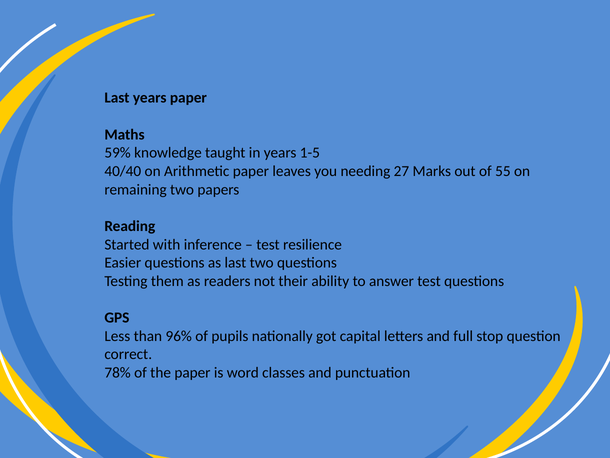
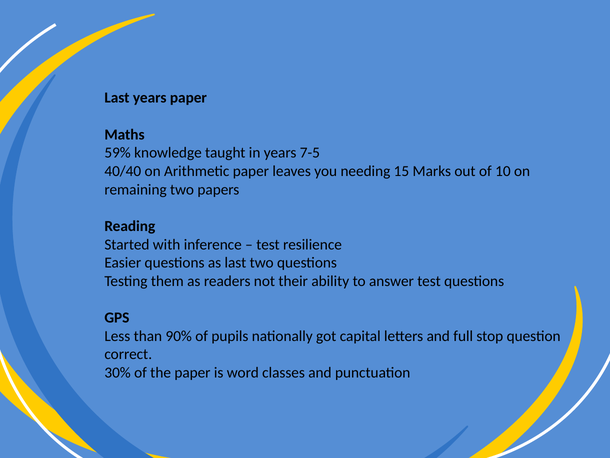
1-5: 1-5 -> 7-5 (310, 153)
27: 27 -> 15 (401, 171)
55: 55 -> 10 (503, 171)
96%: 96% -> 90% (179, 336)
78%: 78% -> 30% (118, 372)
